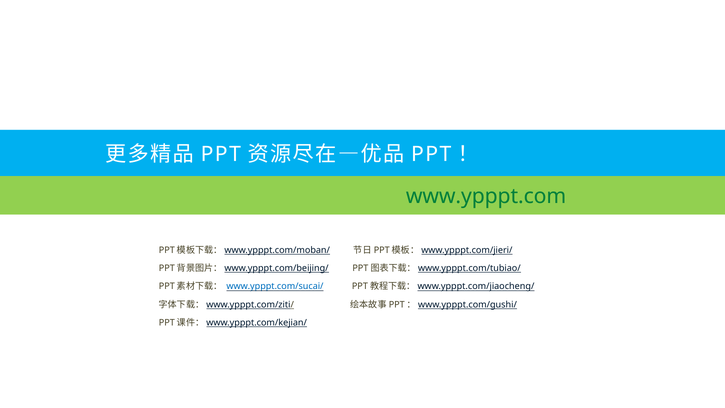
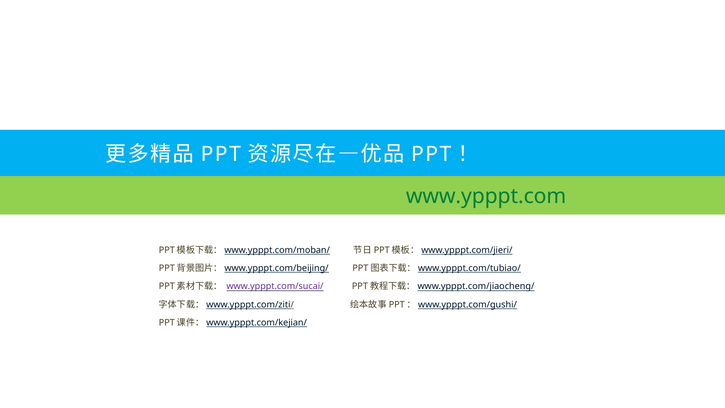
www.ypppt.com/sucai/ colour: blue -> purple (275, 286)
